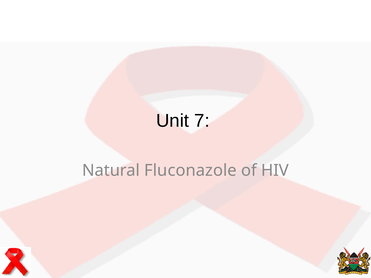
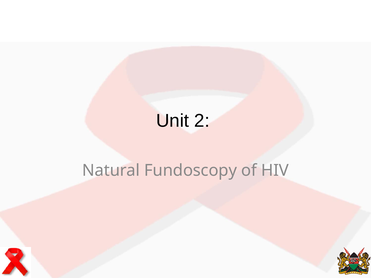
7: 7 -> 2 (202, 121)
Fluconazole: Fluconazole -> Fundoscopy (191, 171)
